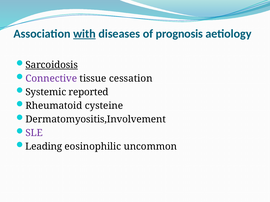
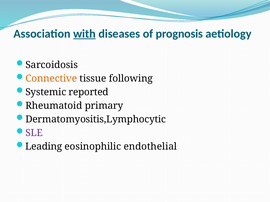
Sarcoidosis underline: present -> none (52, 65)
Connective colour: purple -> orange (51, 79)
cessation: cessation -> following (131, 79)
cysteine: cysteine -> primary (104, 106)
Dermatomyositis,Involvement: Dermatomyositis,Involvement -> Dermatomyositis,Lymphocytic (96, 120)
uncommon: uncommon -> endothelial (150, 147)
